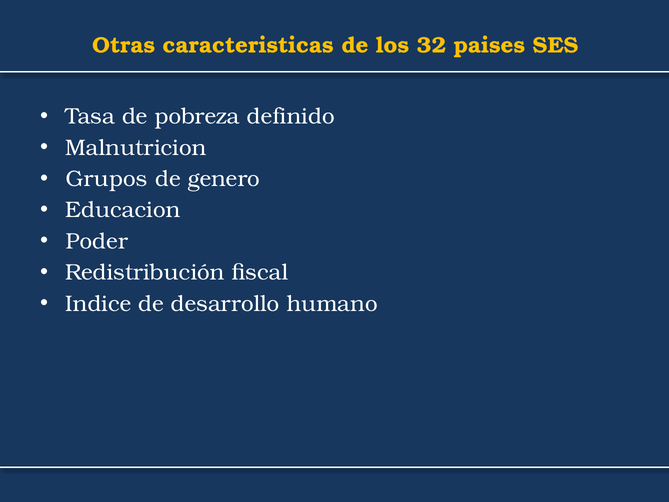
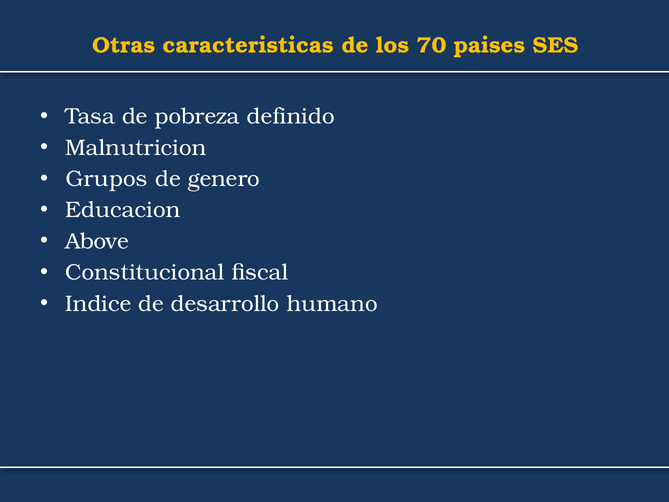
32: 32 -> 70 (432, 45)
Poder: Poder -> Above (97, 241)
Redistribución: Redistribución -> Constitucional (145, 272)
